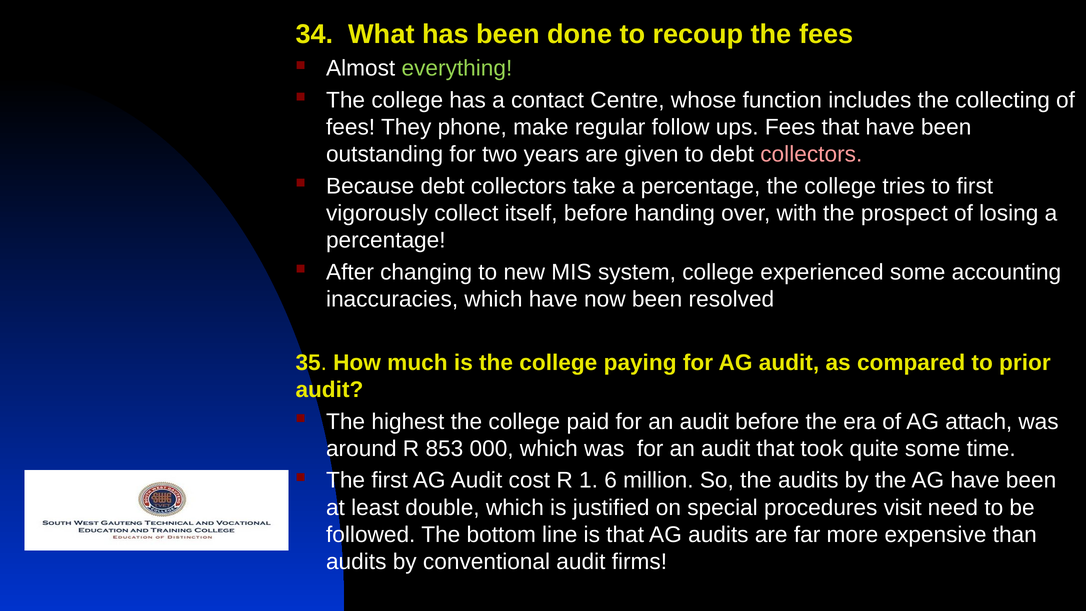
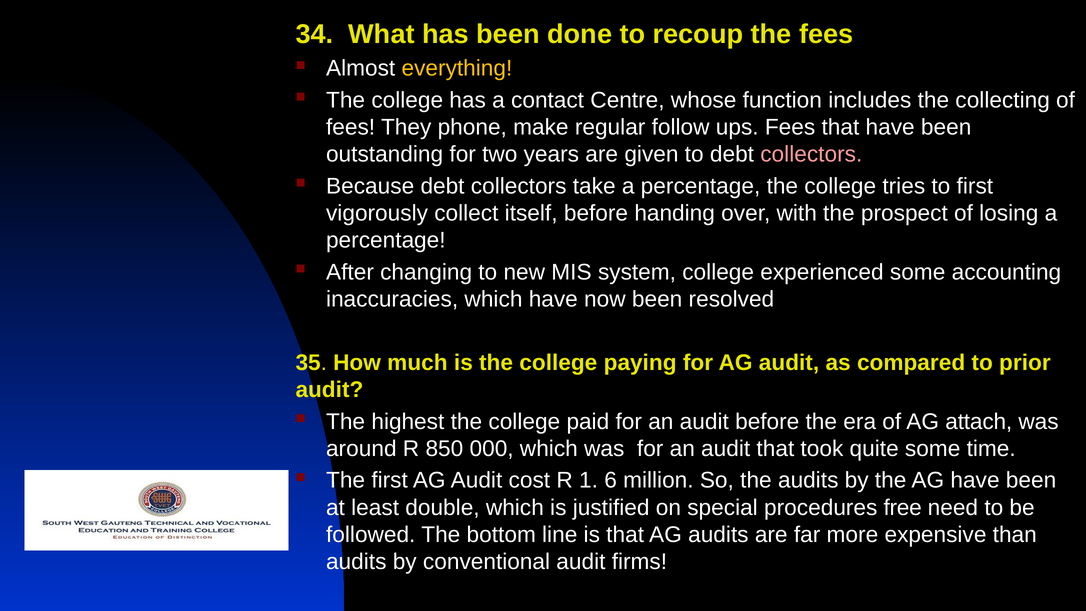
everything colour: light green -> yellow (457, 68)
853: 853 -> 850 (444, 449)
visit: visit -> free (903, 507)
